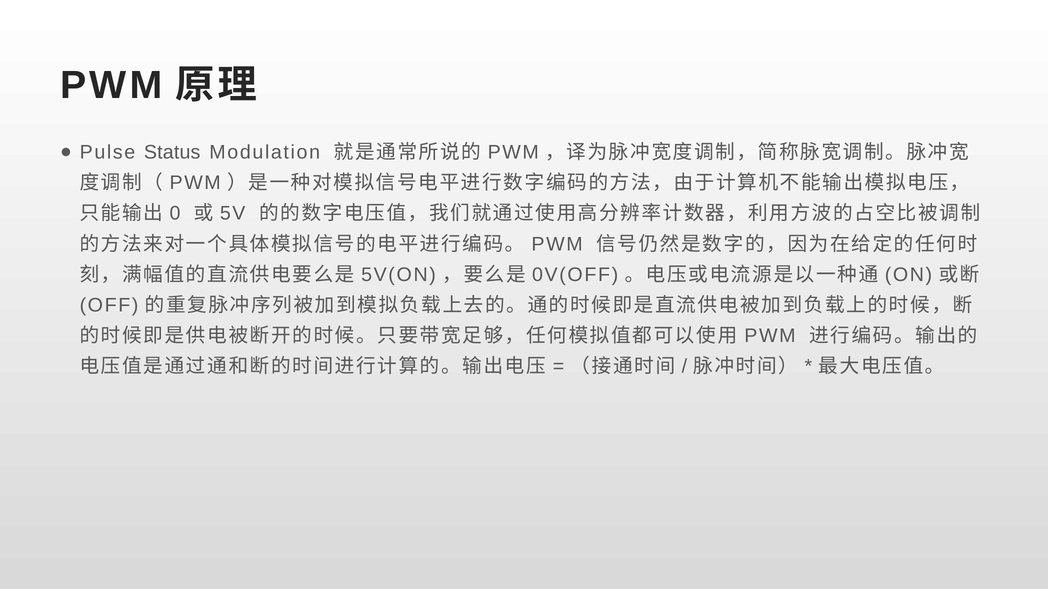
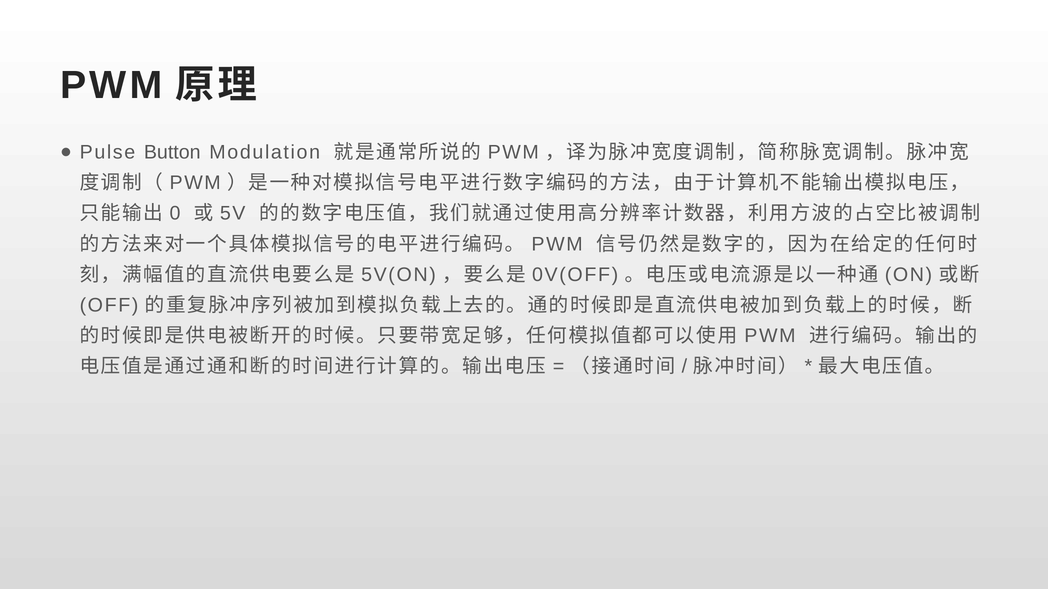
Status: Status -> Button (172, 152)
